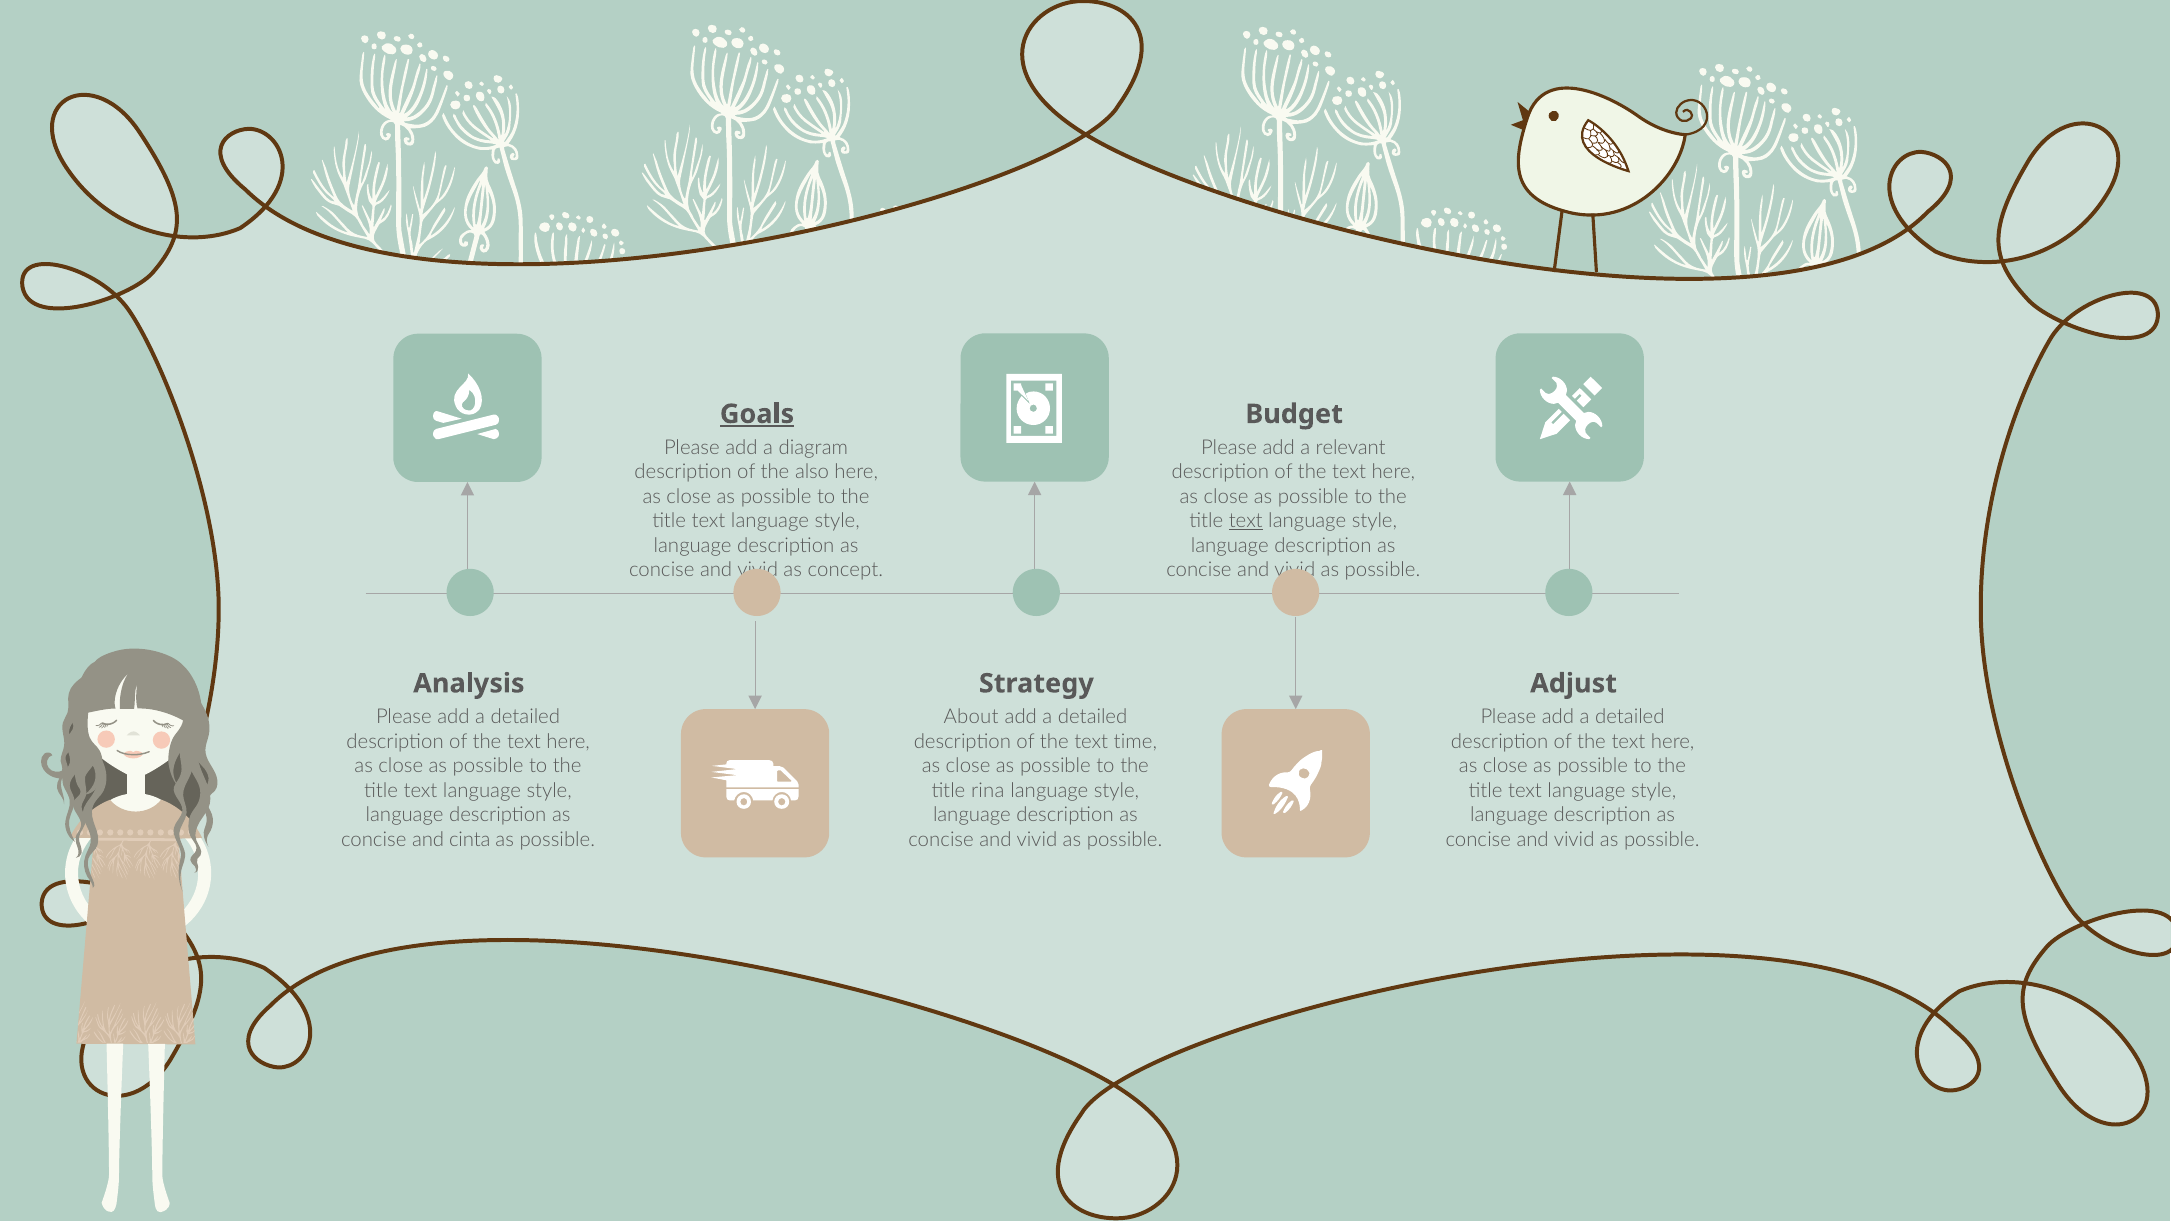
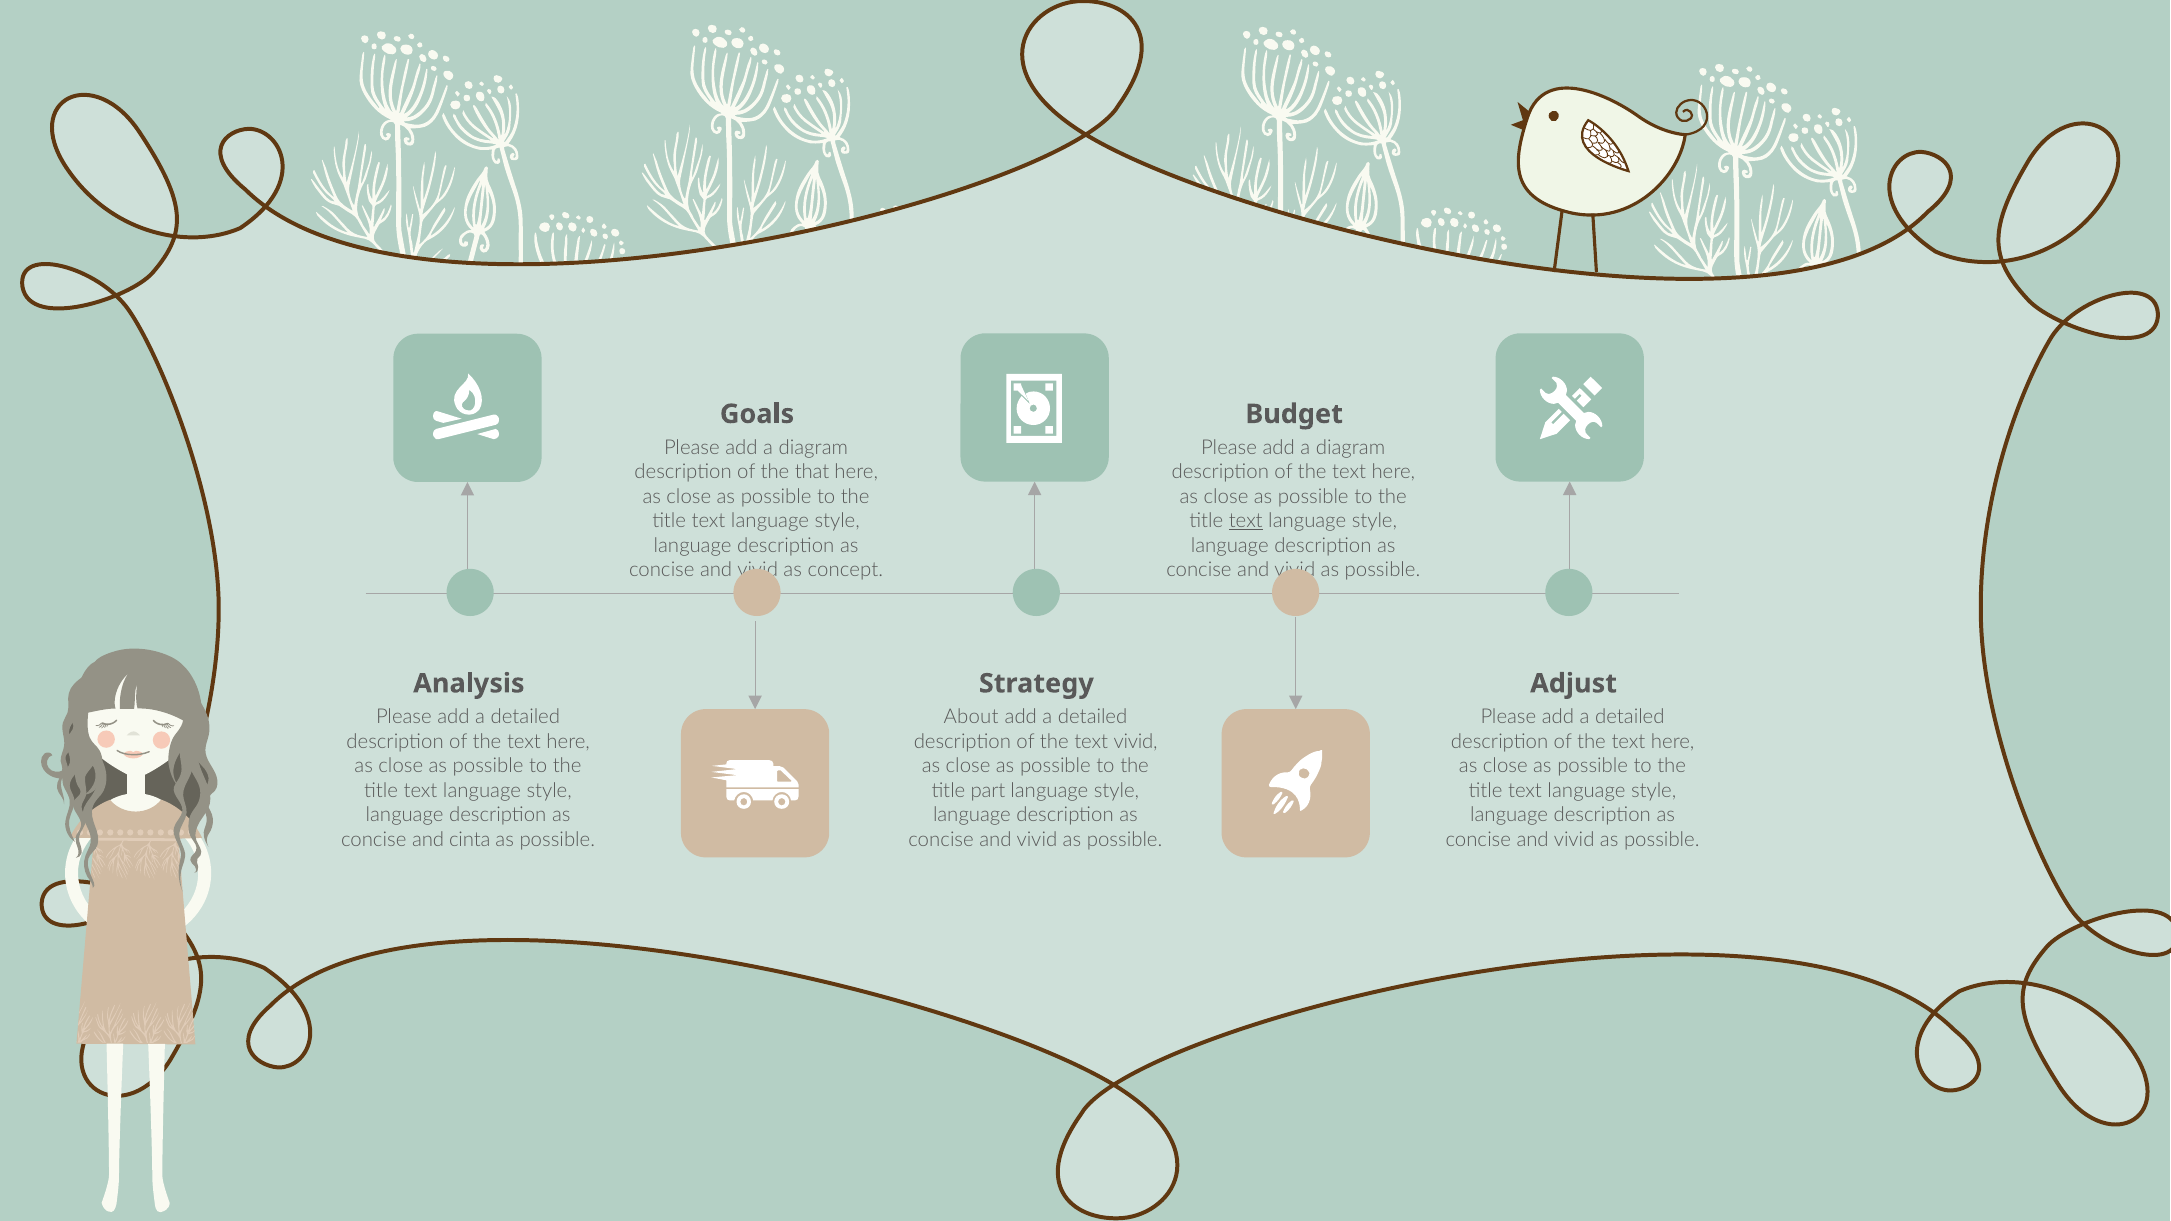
Goals underline: present -> none (757, 414)
relevant: relevant -> diagram (1351, 448)
also: also -> that (812, 472)
text time: time -> vivid (1136, 742)
rina: rina -> part (988, 791)
